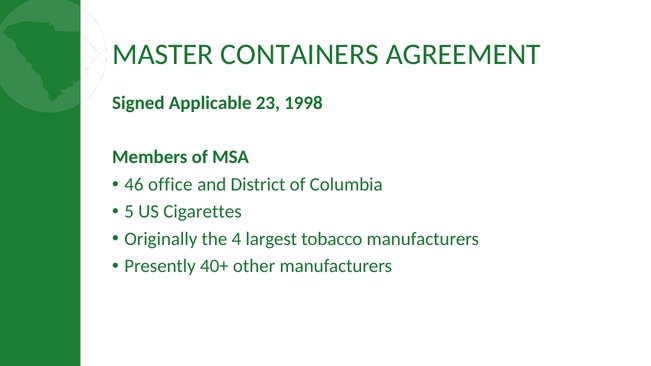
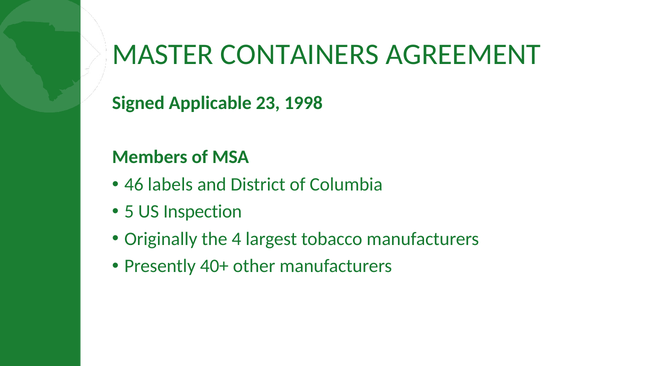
office: office -> labels (170, 185)
Cigarettes: Cigarettes -> Inspection (203, 212)
